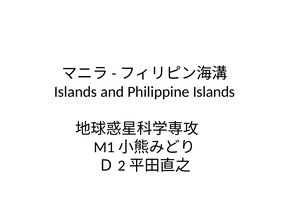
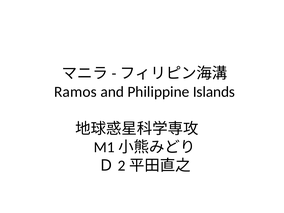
Islands: Islands -> Ramos (75, 92)
